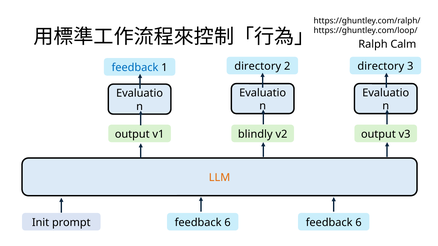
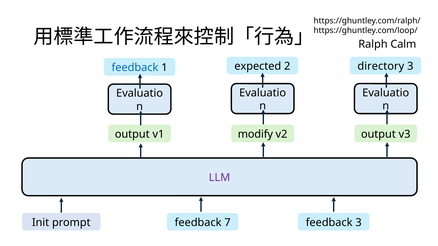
1 directory: directory -> expected (258, 66)
blindly: blindly -> modify (255, 134)
LLM colour: orange -> purple (220, 178)
6: 6 -> 7 (228, 223)
6: 6 -> 3 (359, 223)
